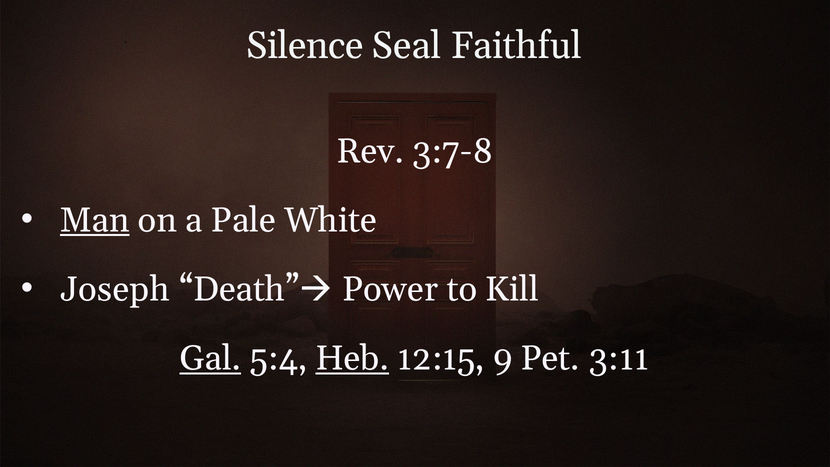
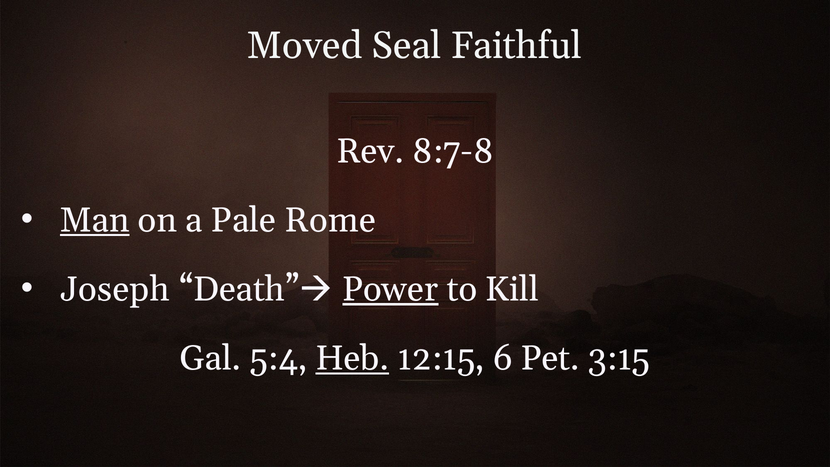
Silence: Silence -> Moved (305, 46)
3:7-8: 3:7-8 -> 8:7-8 (453, 151)
White: White -> Rome (330, 220)
Power underline: none -> present (390, 289)
Gal underline: present -> none (210, 358)
9: 9 -> 6 (503, 358)
3:11: 3:11 -> 3:15 (619, 358)
